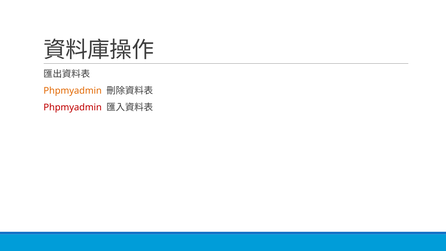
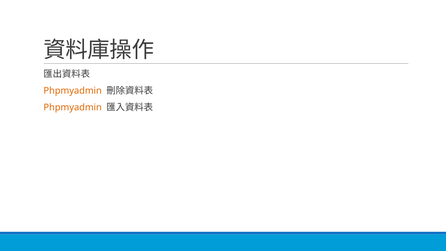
Phpmyadmin colour: red -> orange (73, 107)
